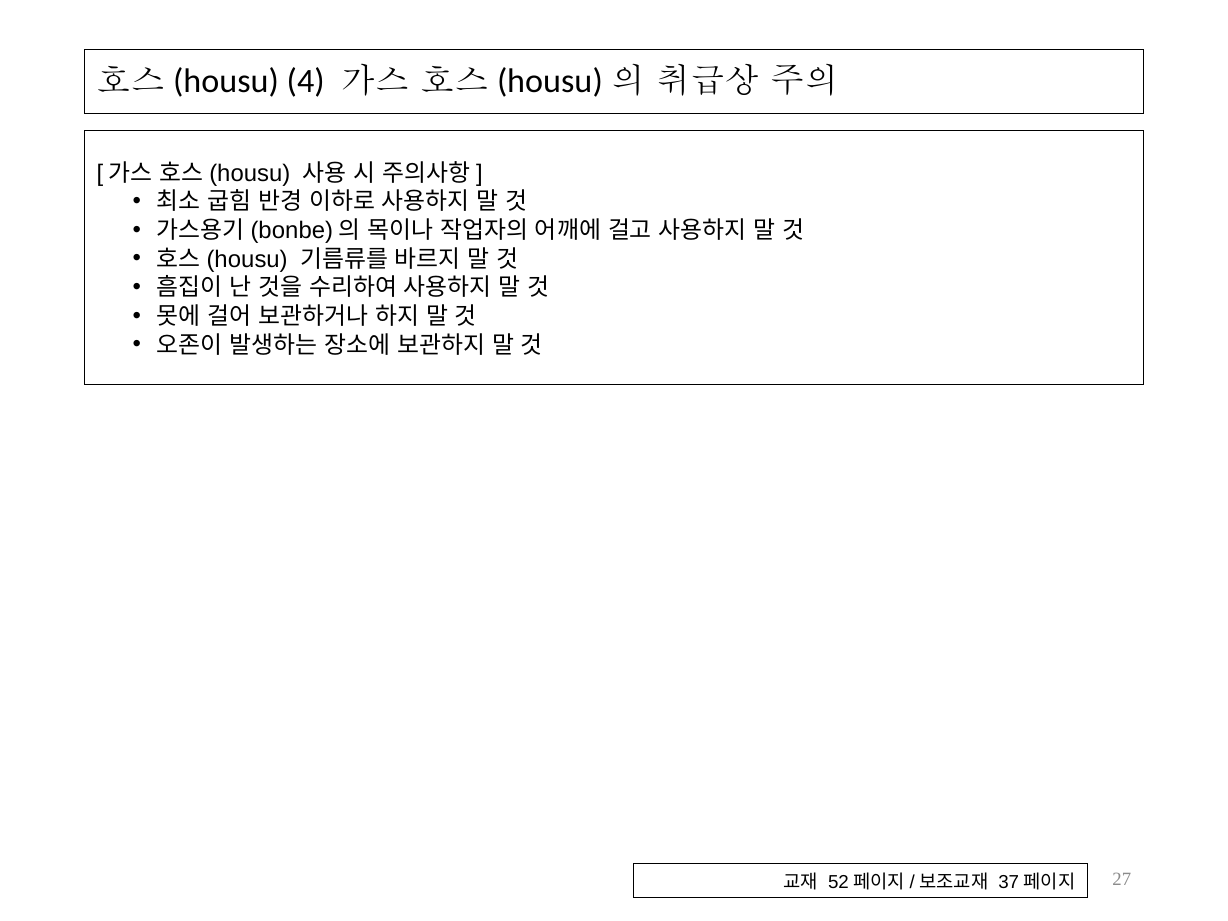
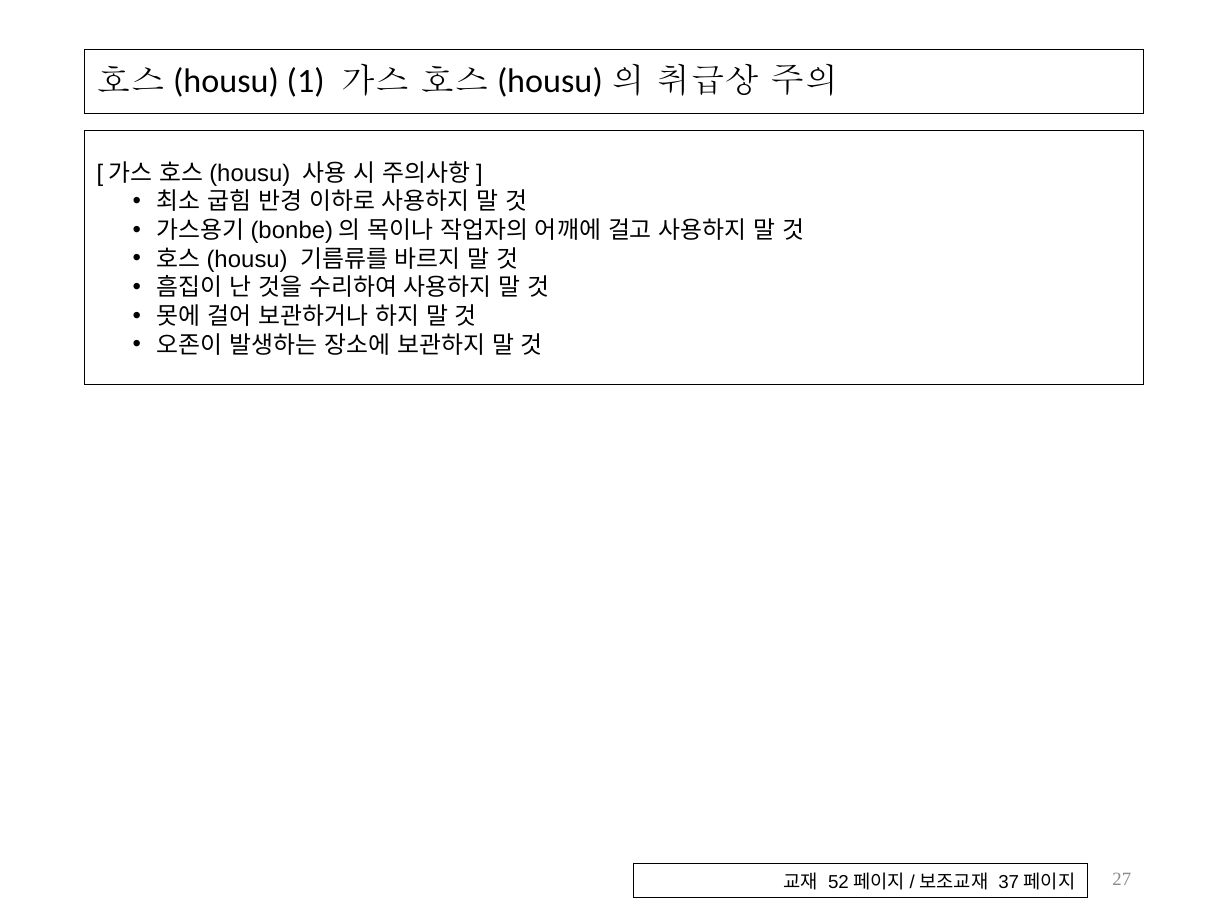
4: 4 -> 1 (306, 81)
